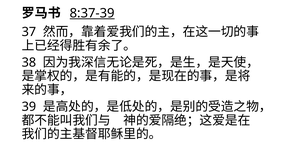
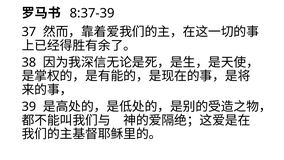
8:37-39 underline: present -> none (92, 13)
